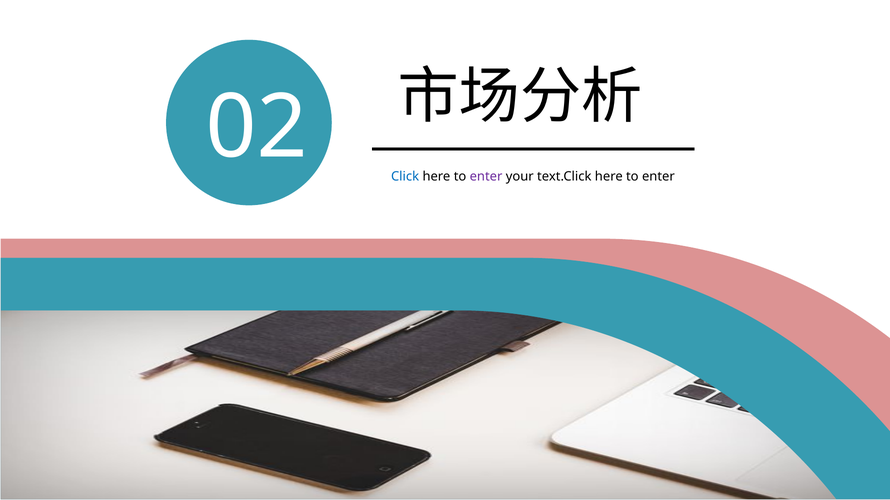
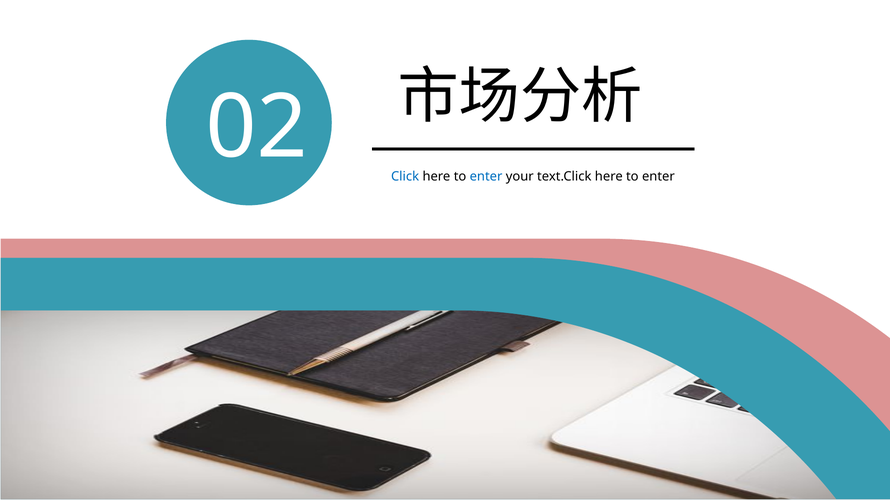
enter colour: purple -> blue (486, 176)
